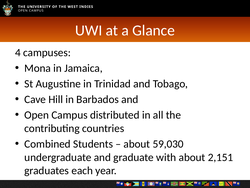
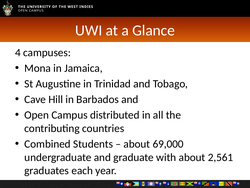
59,030: 59,030 -> 69,000 (168, 144)
2,151: 2,151 -> 2,561 (220, 157)
